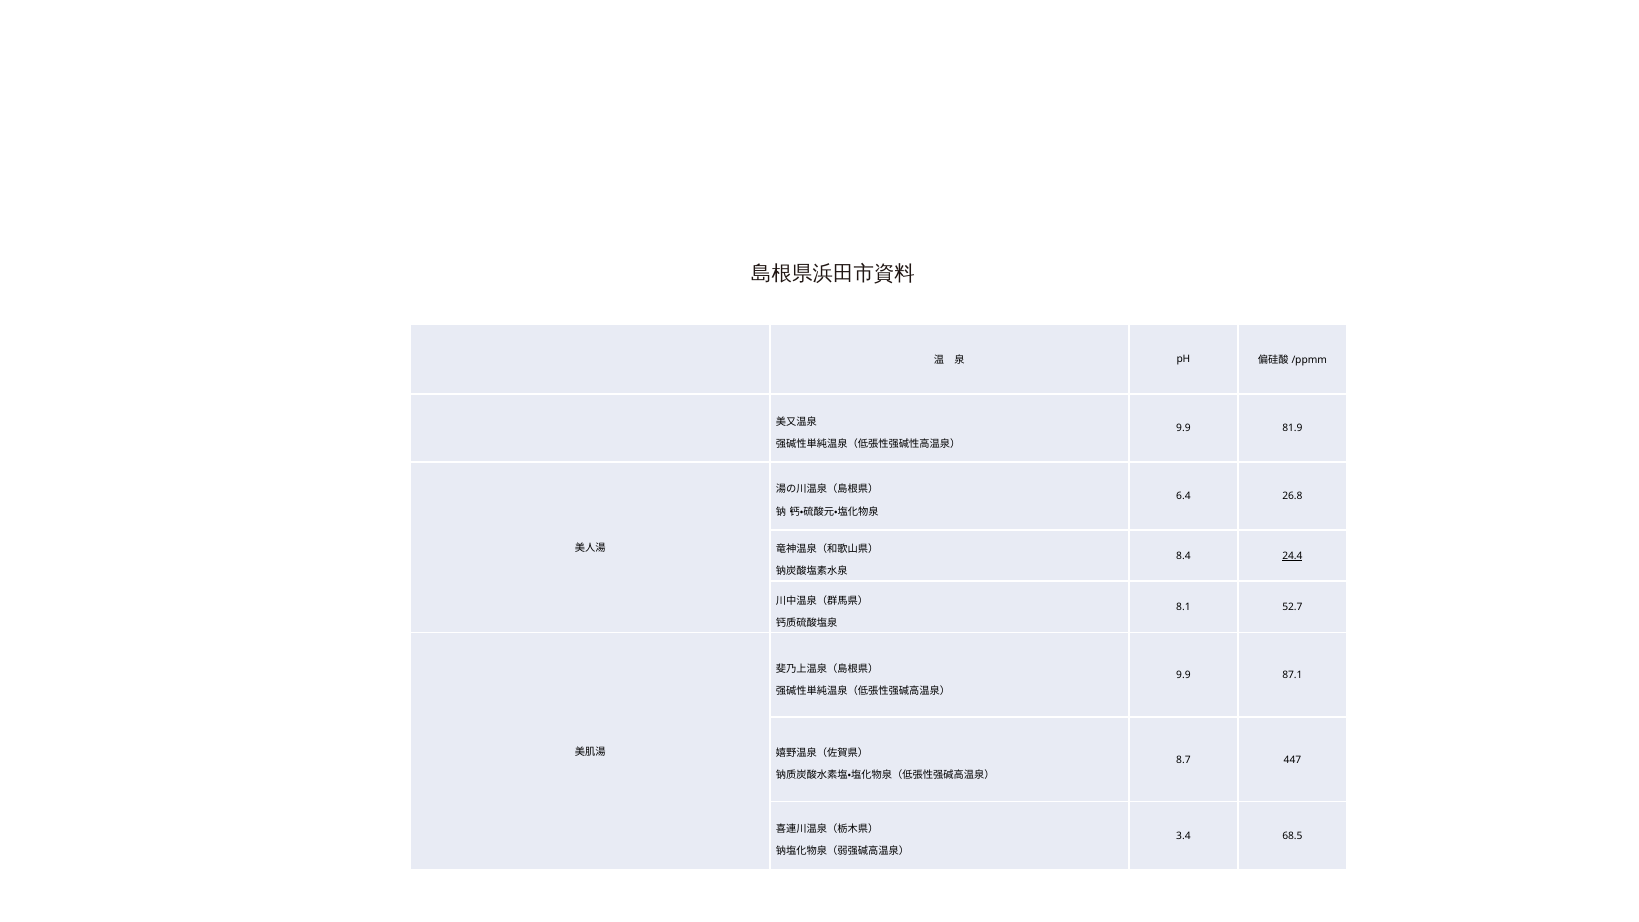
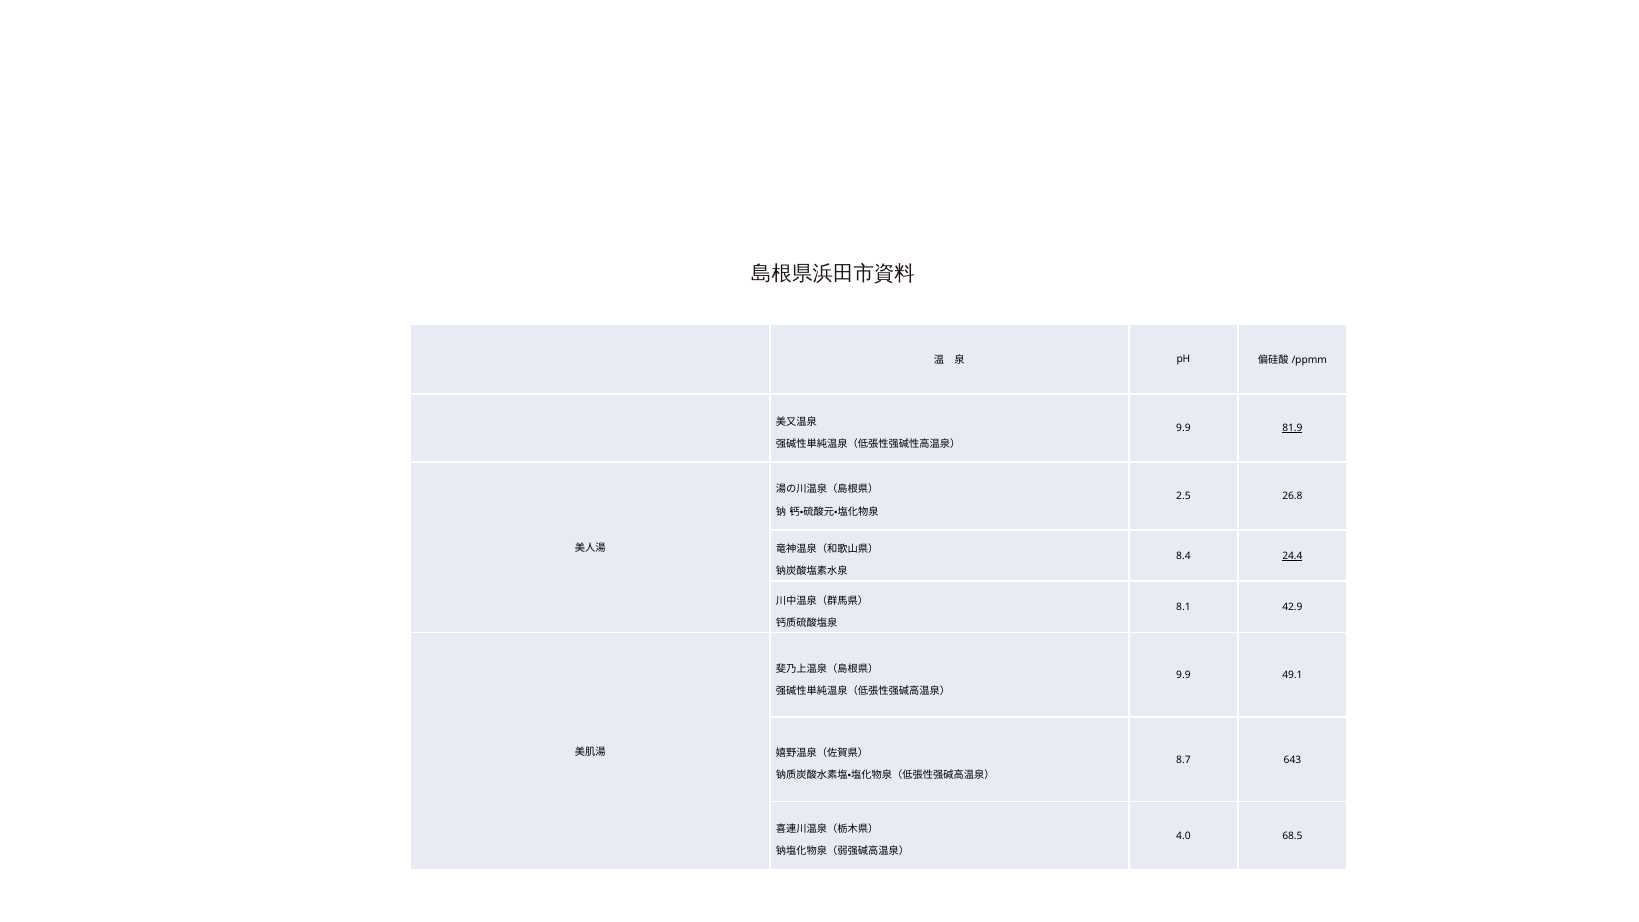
81.9 underline: none -> present (1292, 428)
6.4: 6.4 -> 2.5 (1183, 496)
52.7: 52.7 -> 42.9 (1292, 607)
87.1: 87.1 -> 49.1 (1292, 675)
447: 447 -> 643 (1292, 760)
3.4: 3.4 -> 4.0 (1183, 836)
